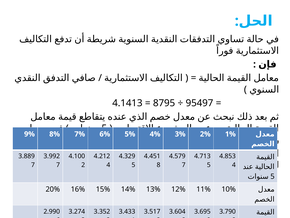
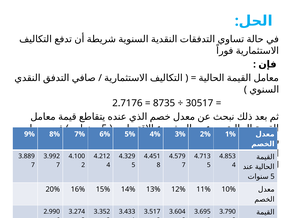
4.1413: 4.1413 -> 2.7176 (127, 103)
8795: 8795 -> 8735 (164, 103)
95497: 95497 -> 30517 (199, 103)
